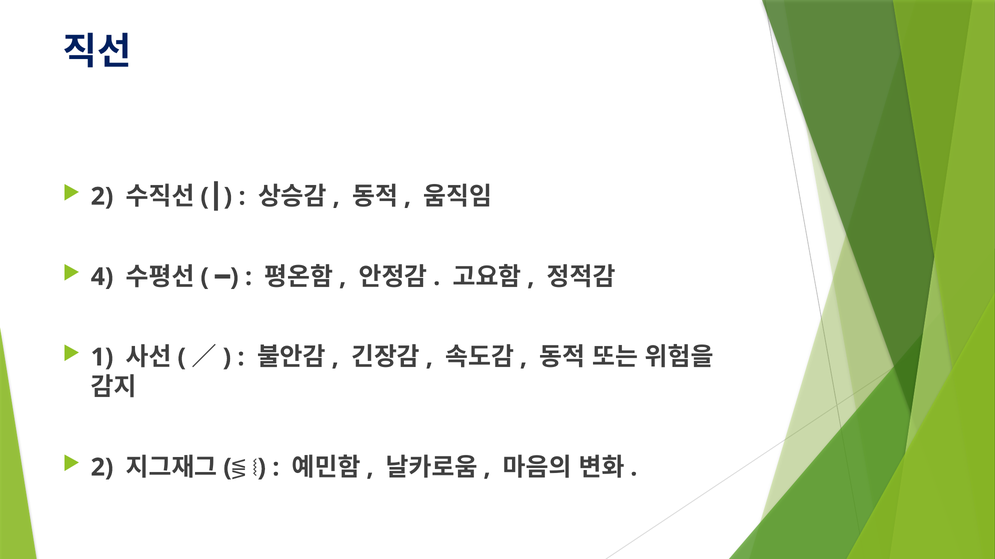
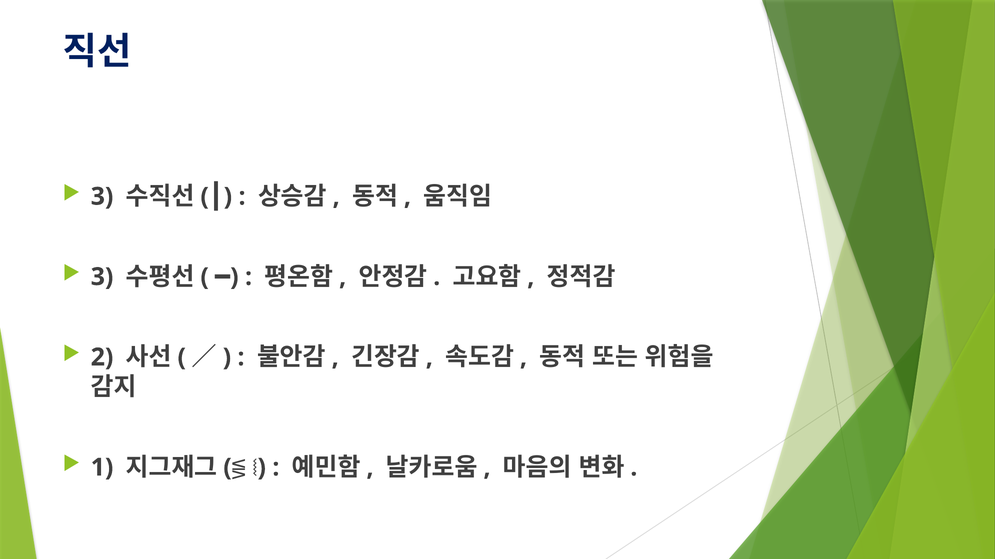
2: 2 -> 3 (102, 197)
4: 4 -> 3 (102, 277)
1: 1 -> 2 (102, 358)
2: 2 -> 1 (102, 468)
